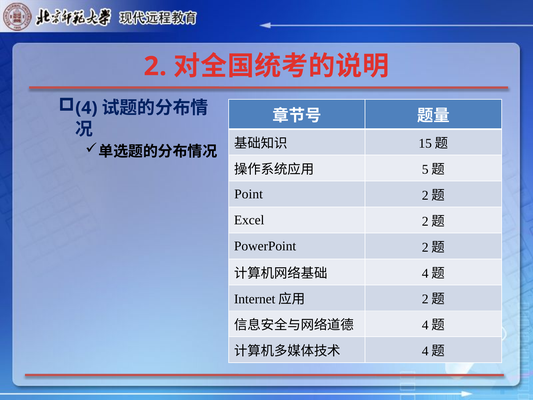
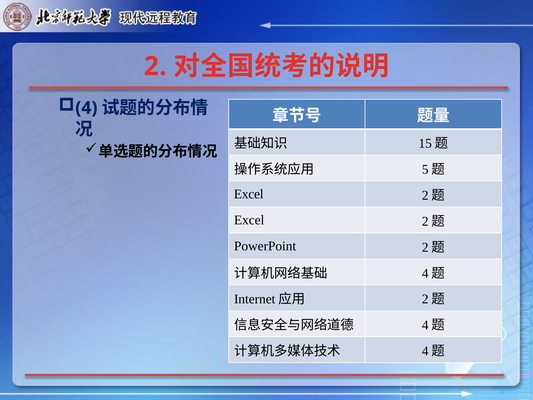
Point: Point -> Excel (249, 194)
